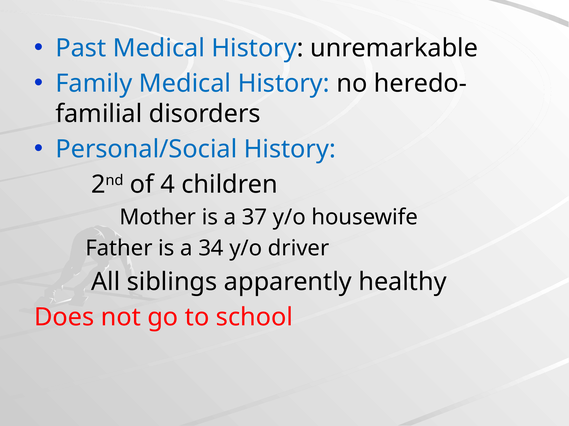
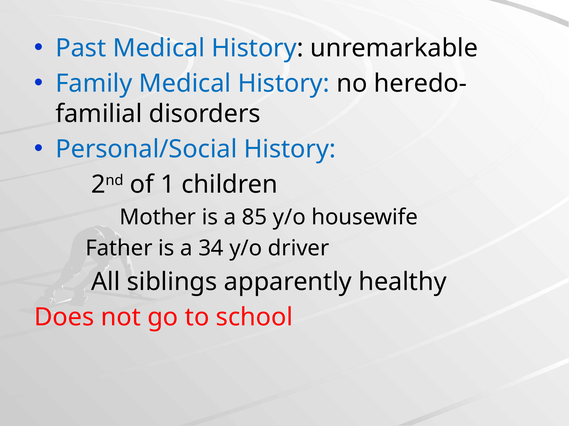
4: 4 -> 1 (168, 185)
37: 37 -> 85 (255, 218)
